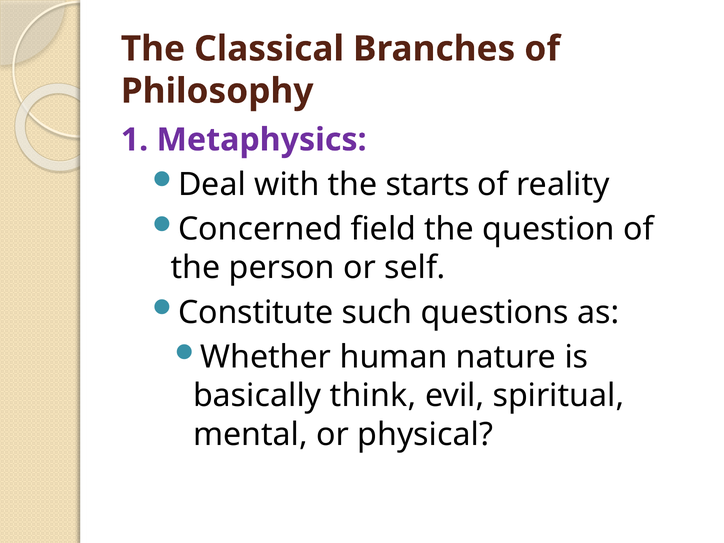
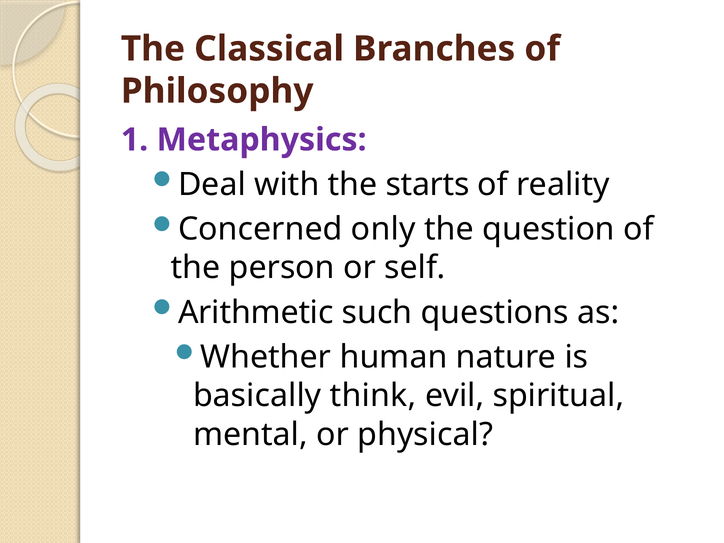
field: field -> only (383, 229)
Constitute: Constitute -> Arithmetic (256, 313)
